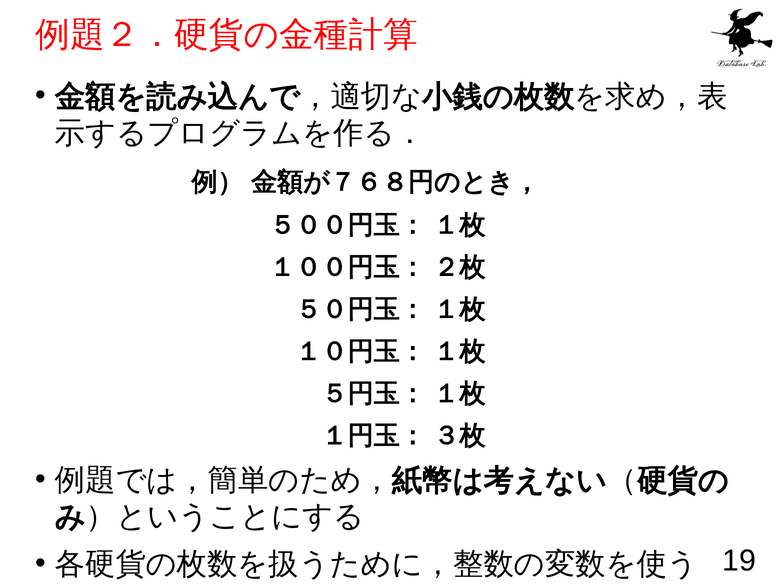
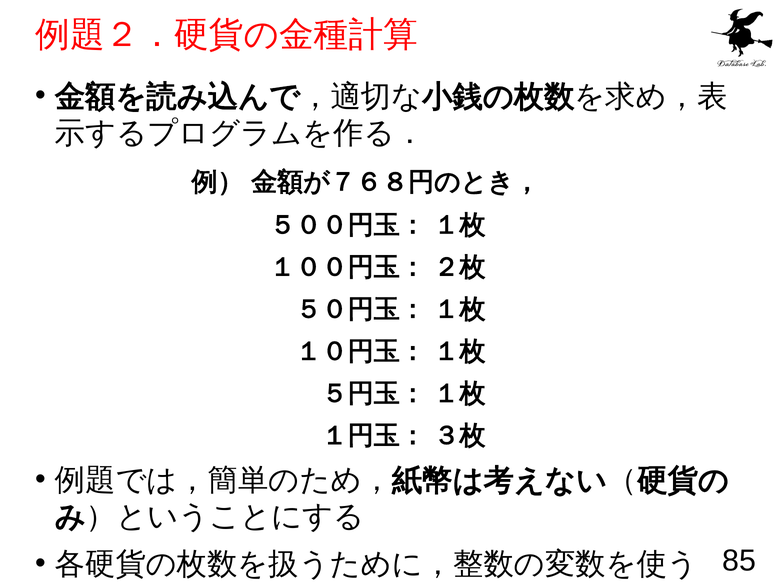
19: 19 -> 85 (739, 561)
